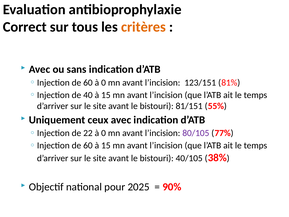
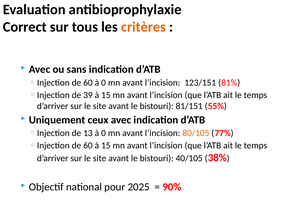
40: 40 -> 39 (88, 95)
22: 22 -> 13 (88, 133)
80/105 colour: purple -> orange (196, 133)
